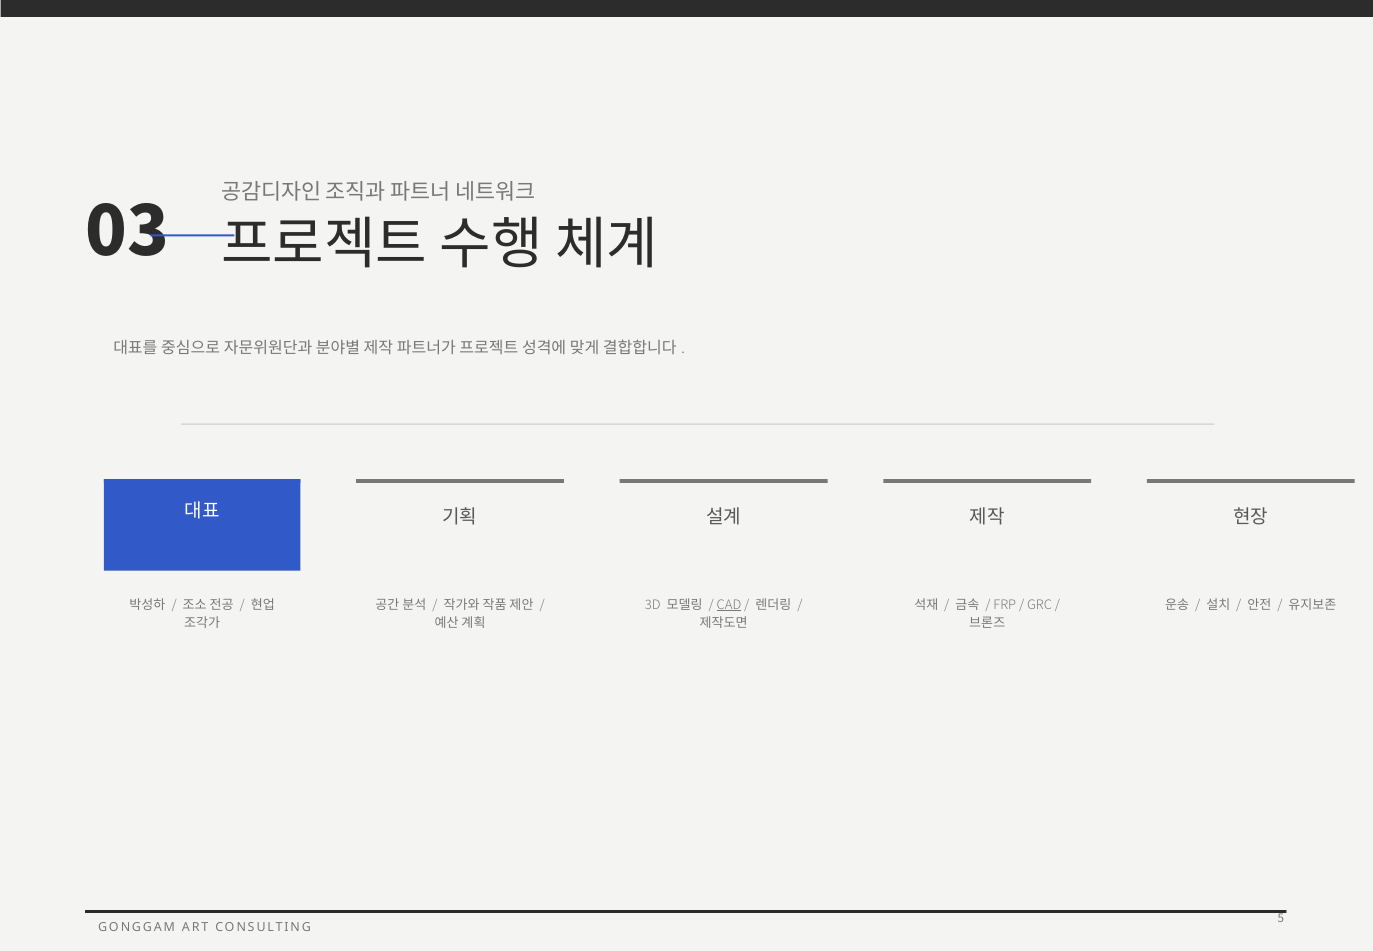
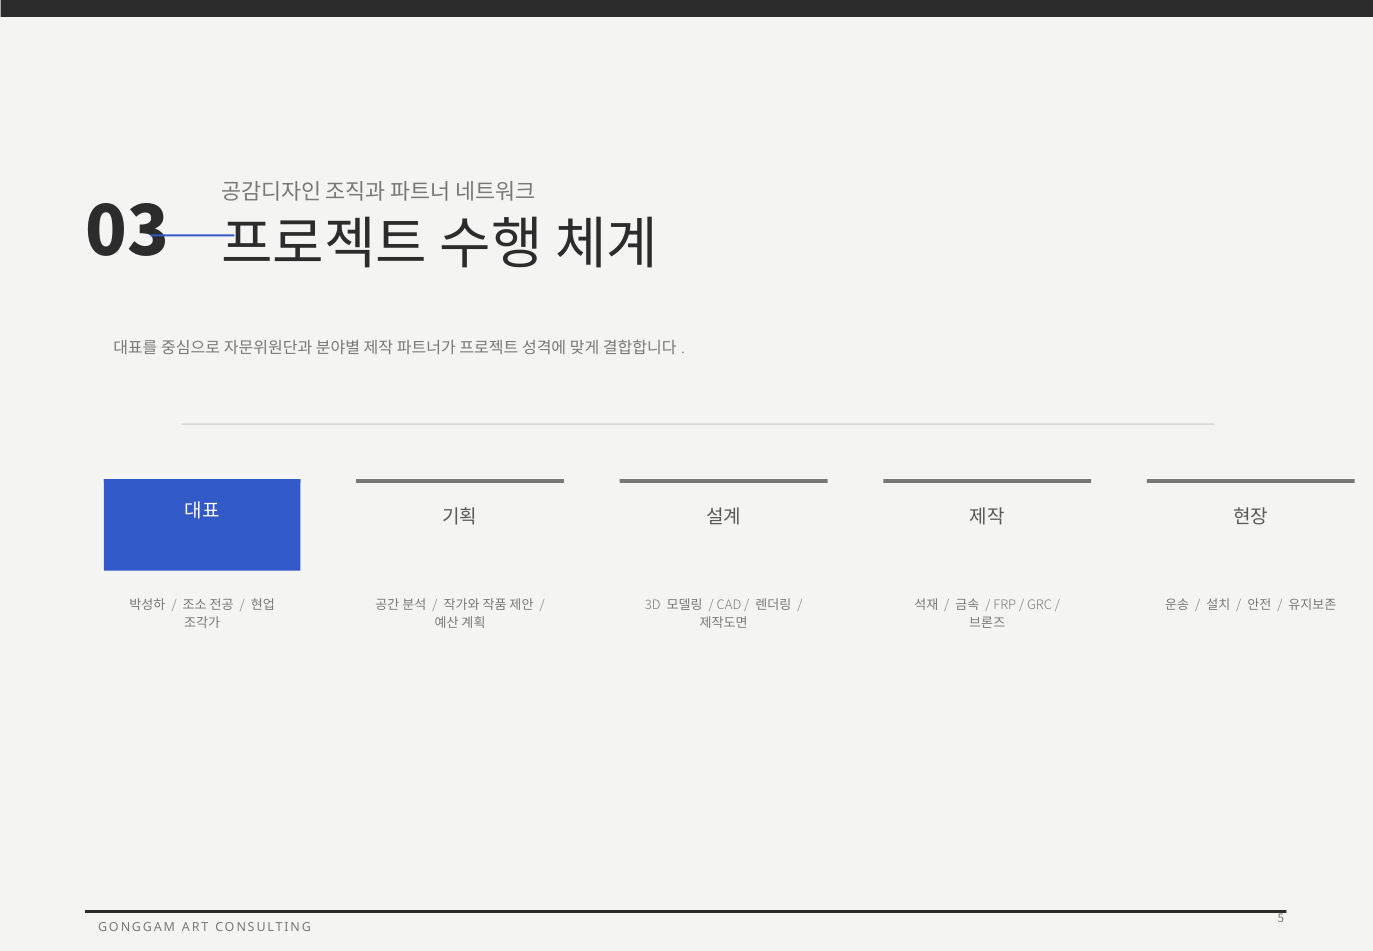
CAD underline: present -> none (729, 605)
